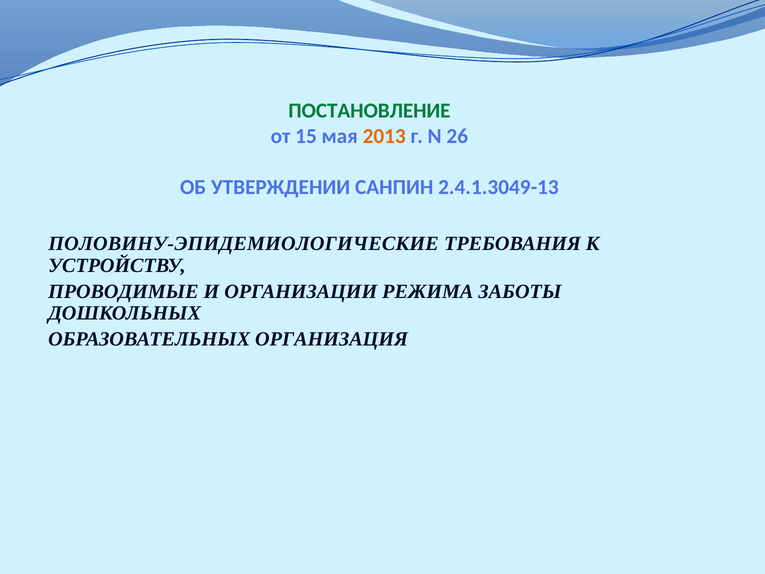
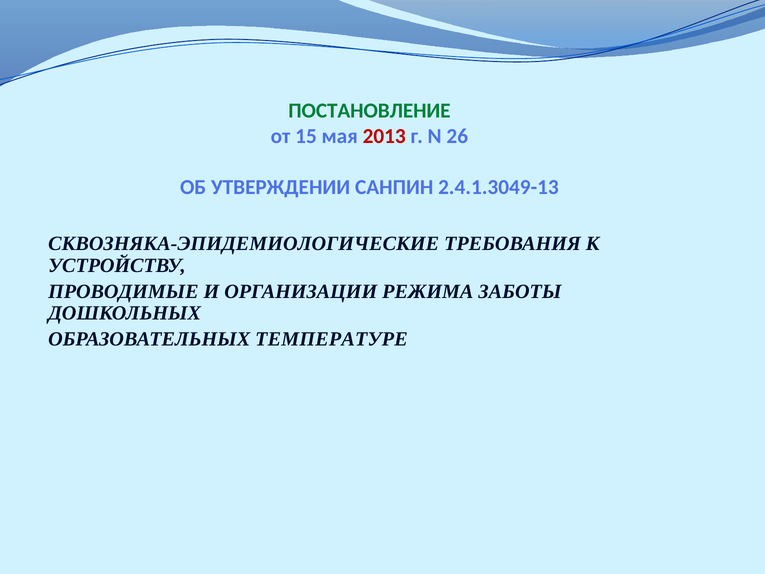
2013 colour: orange -> red (384, 136)
ПОЛОВИНУ-ЭПИДЕМИОЛОГИЧЕСКИЕ: ПОЛОВИНУ-ЭПИДЕМИОЛОГИЧЕСКИЕ -> СКВОЗНЯКА-ЭПИДЕМИОЛОГИЧЕСКИЕ (244, 244)
ОРГАНИЗАЦИЯ: ОРГАНИЗАЦИЯ -> ТЕМПЕРАТУРЕ (331, 339)
